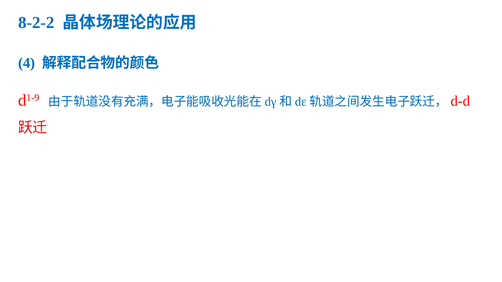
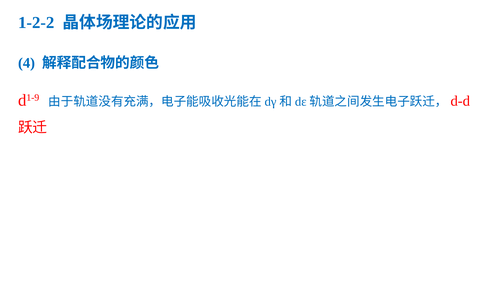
8-2-2: 8-2-2 -> 1-2-2 (36, 23)
